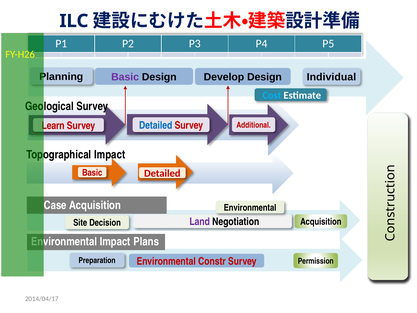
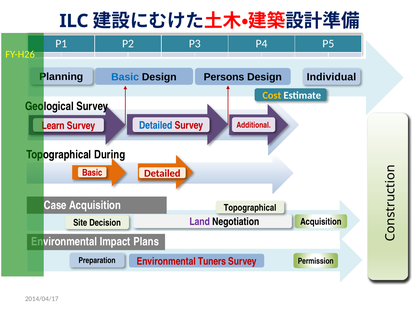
Basic colour: purple -> blue (125, 77)
Develop: Develop -> Persons (224, 77)
Cost colour: light blue -> yellow (272, 95)
Impact: Impact -> During (110, 154)
Environmental: Environmental -> Topographical (250, 208)
Constr: Constr -> Tuners (212, 261)
